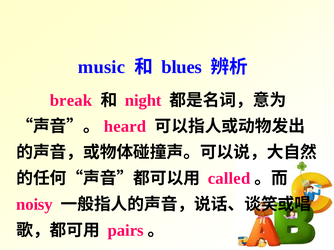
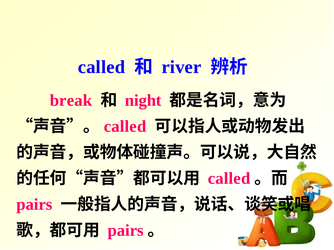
music: music -> called (101, 67)
blues: blues -> river (181, 67)
heard: heard -> called (125, 127)
noisy: noisy -> pairs (34, 205)
